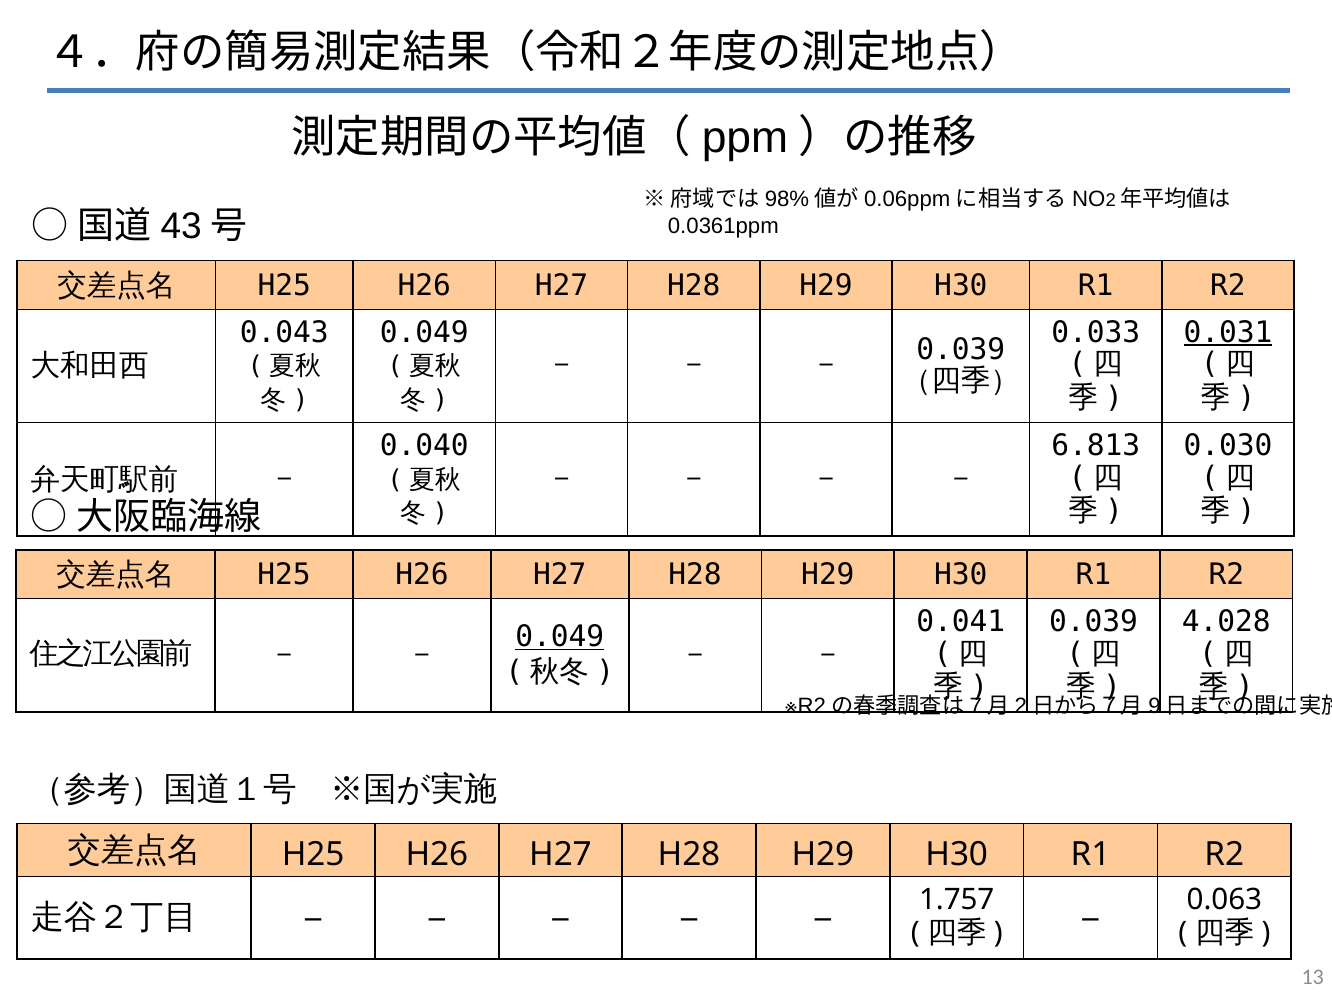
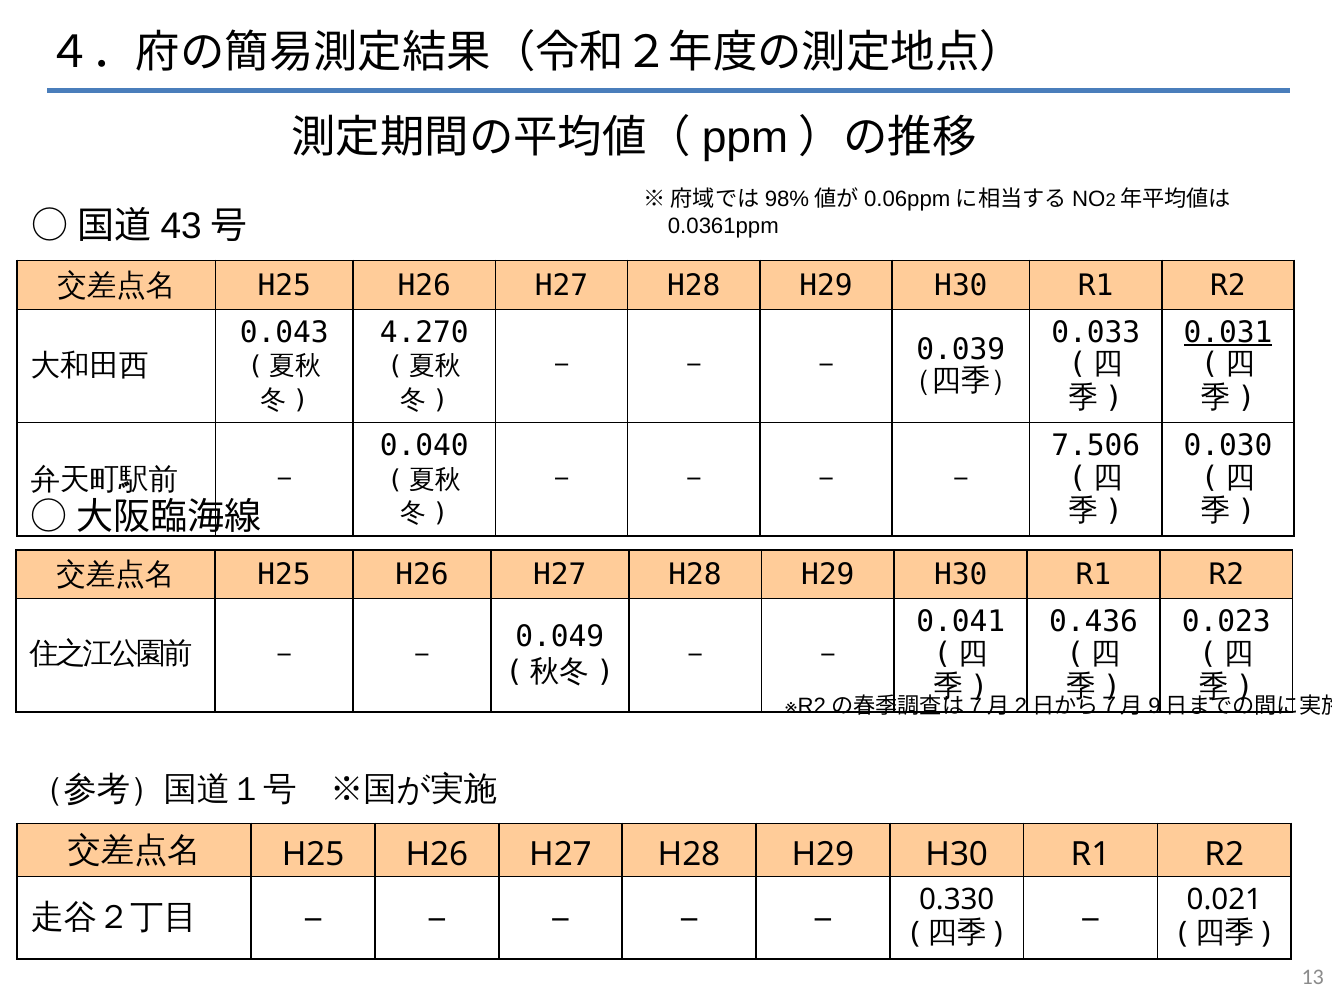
0.049: 0.049 -> 4.270 (424, 333)
6.813: 6.813 -> 7.506 (1096, 446)
0.039: 0.039 -> 0.436 (1094, 622)
4.028: 4.028 -> 0.023 (1226, 622)
0.049 underline: present -> none (560, 637)
1.757: 1.757 -> 0.330 (957, 899)
0.063: 0.063 -> 0.021 (1224, 899)
